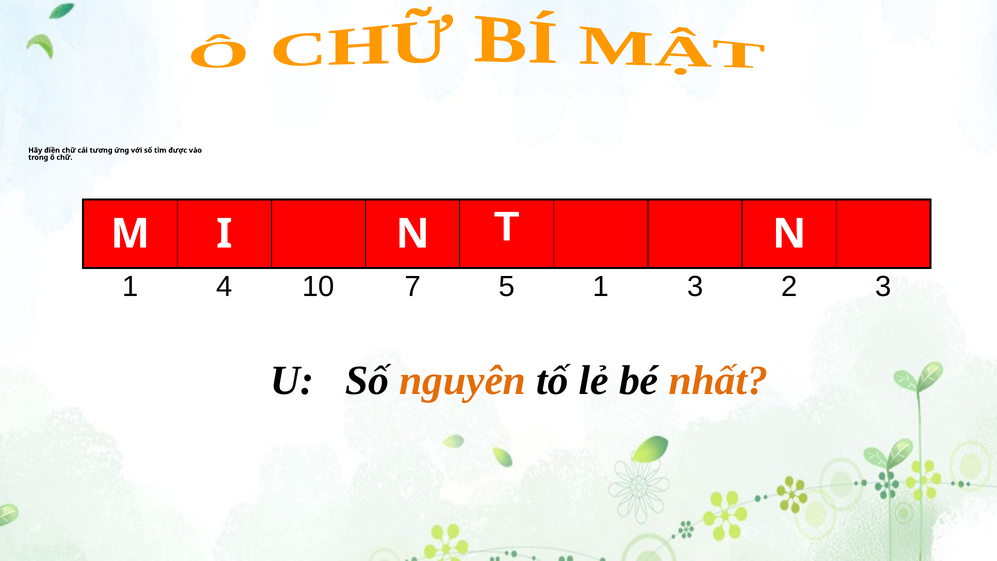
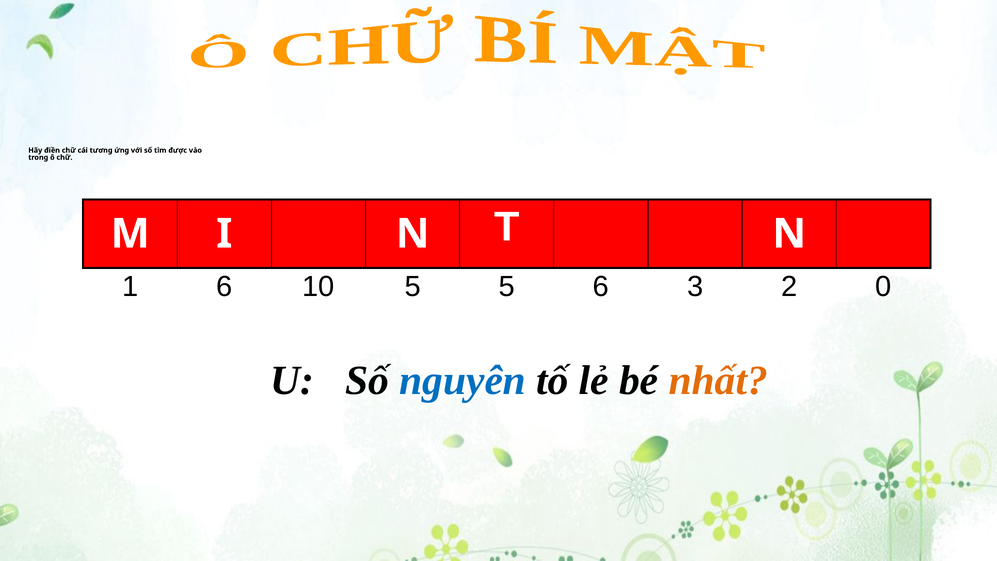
1 4: 4 -> 6 (224, 287)
10 7: 7 -> 5 (413, 287)
5 1: 1 -> 6 (601, 287)
2 3: 3 -> 0 (883, 287)
nguyên colour: orange -> blue (463, 380)
